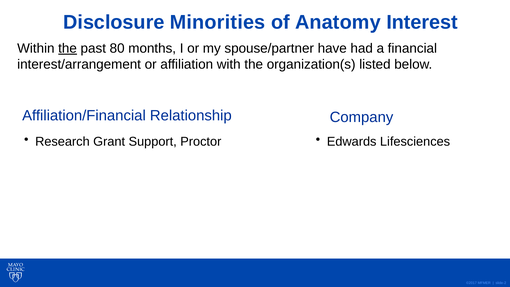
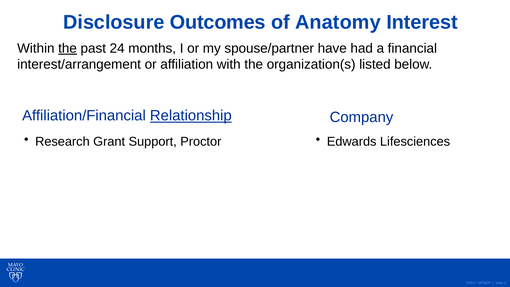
Minorities: Minorities -> Outcomes (218, 22)
80: 80 -> 24 (117, 48)
Relationship underline: none -> present (191, 116)
